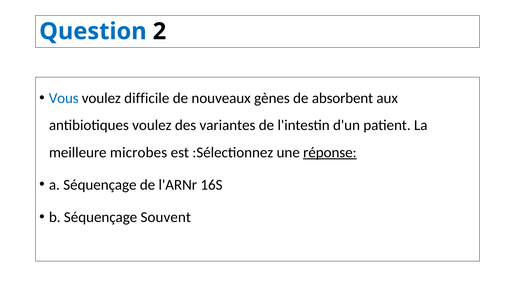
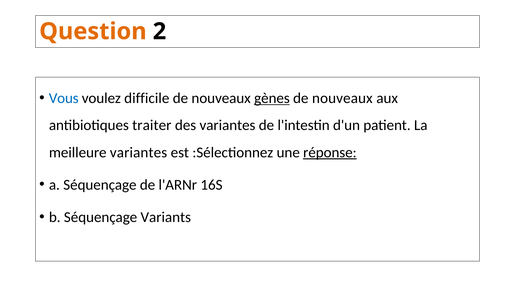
Question colour: blue -> orange (93, 31)
gènes underline: none -> present (272, 98)
absorbent: absorbent -> nouveaux (342, 98)
antibiotiques voulez: voulez -> traiter (152, 125)
meilleure microbes: microbes -> variantes (139, 152)
Souvent: Souvent -> Variants (166, 217)
